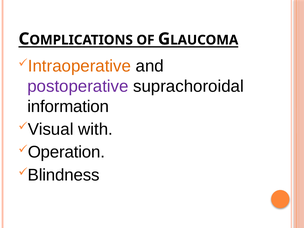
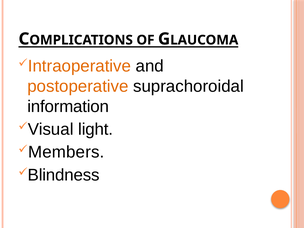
postoperative colour: purple -> orange (78, 86)
with: with -> light (96, 129)
Operation: Operation -> Members (66, 152)
